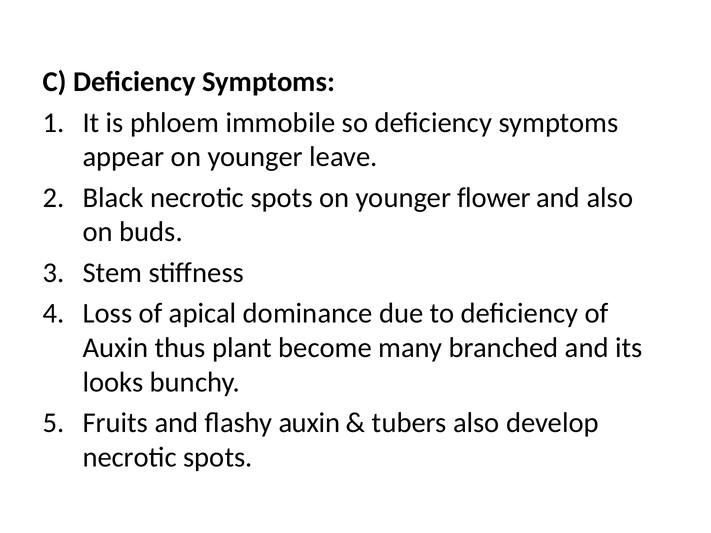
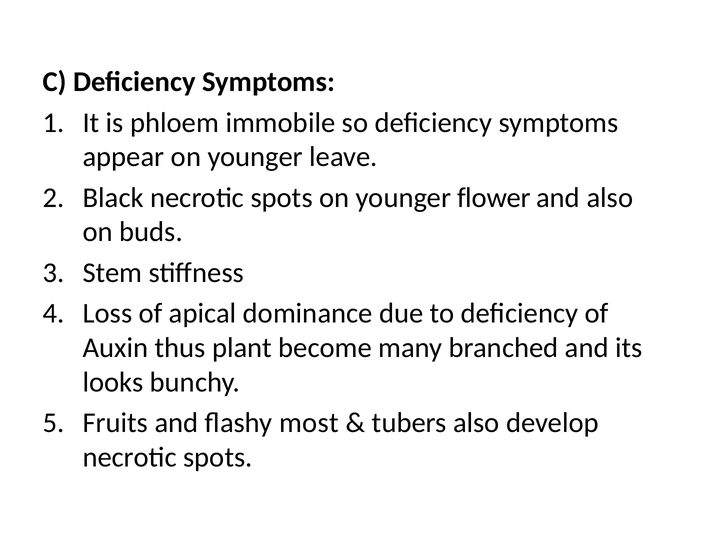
flashy auxin: auxin -> most (309, 423)
